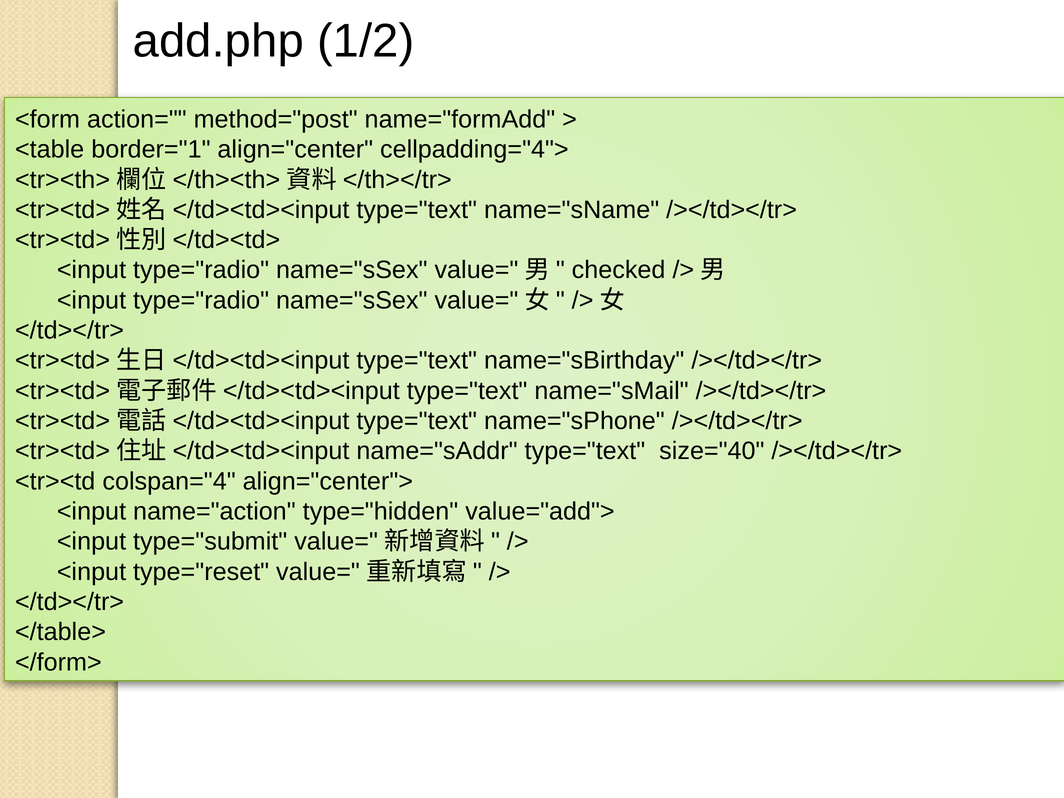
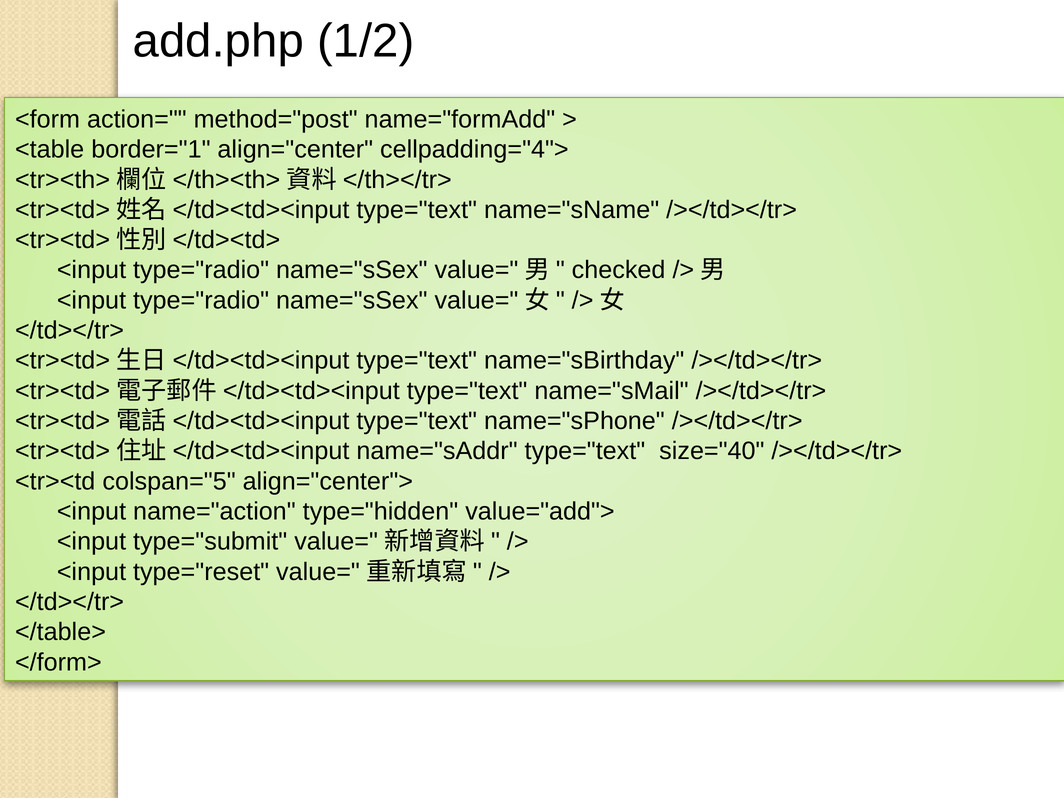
colspan="4: colspan="4 -> colspan="5 (169, 481)
